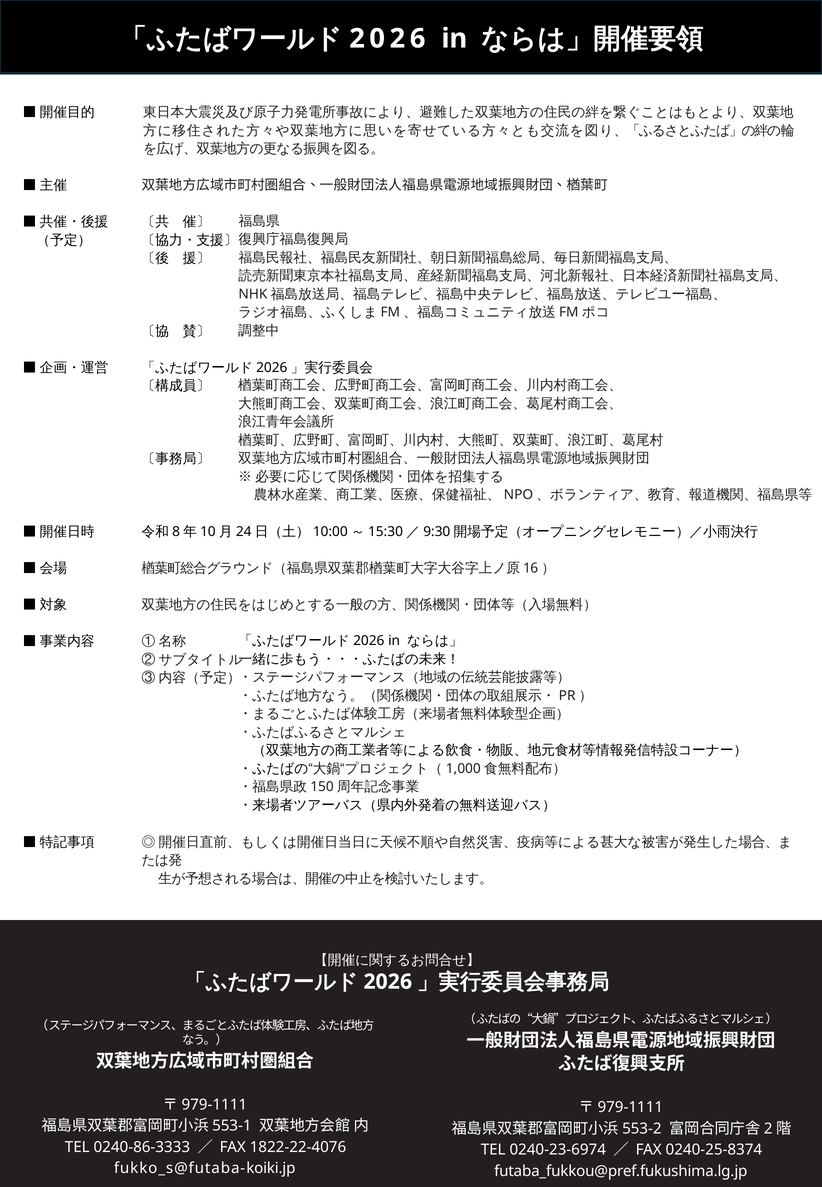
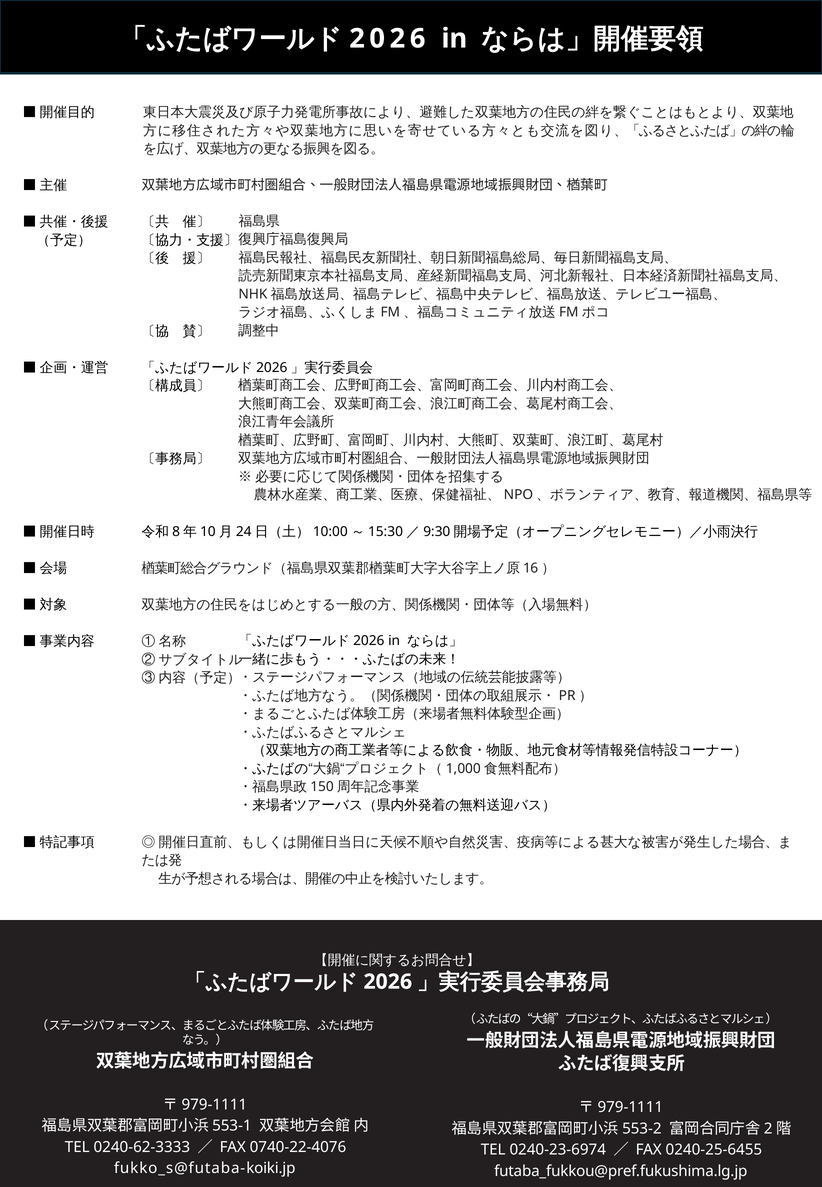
0240-86-3333: 0240-86-3333 -> 0240-62-3333 (142, 1147)
1822-22-4076: 1822-22-4076 -> 0740-22-4076 (298, 1147)
0240-25-8374: 0240-25-8374 -> 0240-25-6455 (714, 1150)
